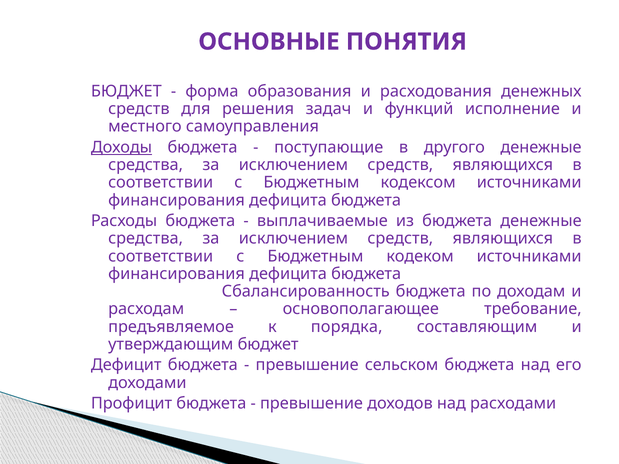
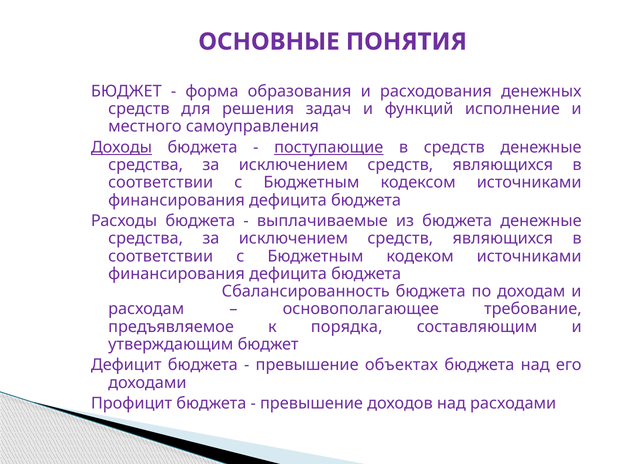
поступающие underline: none -> present (329, 147)
в другого: другого -> средств (454, 147)
сельском: сельском -> объектах (401, 365)
